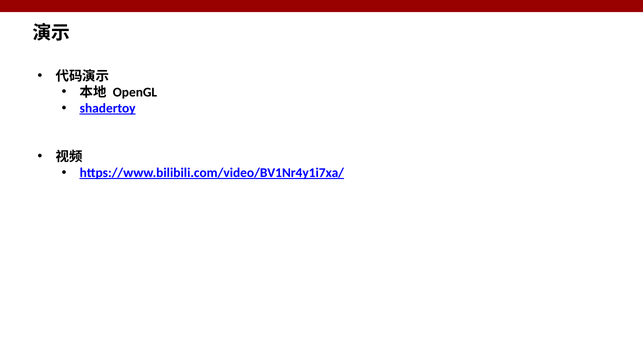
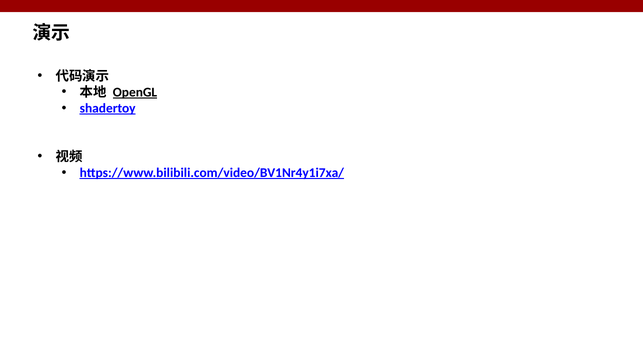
OpenGL underline: none -> present (135, 92)
